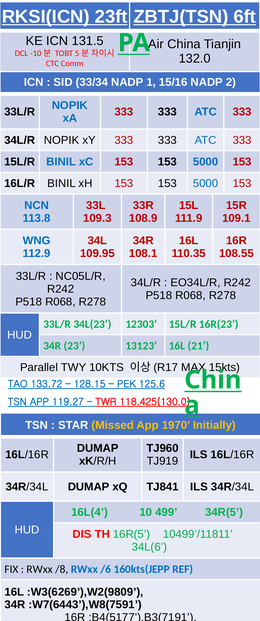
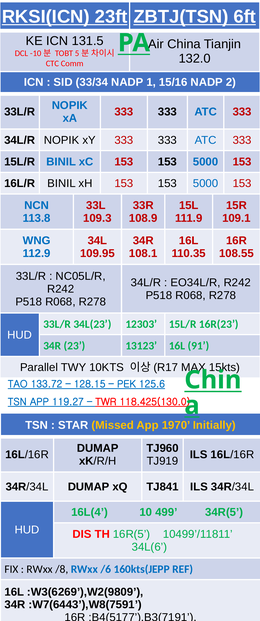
21: 21 -> 91 (198, 346)
